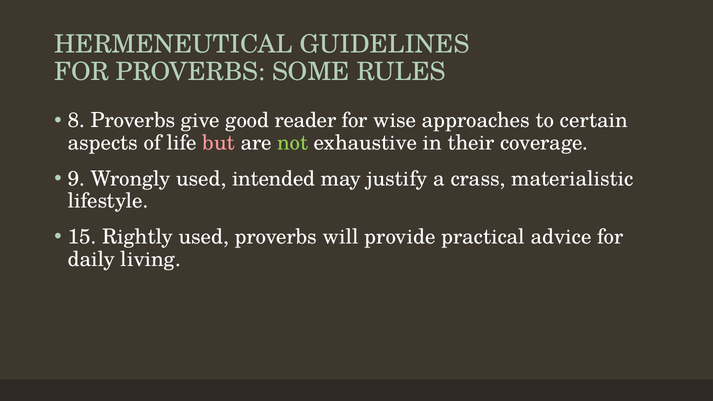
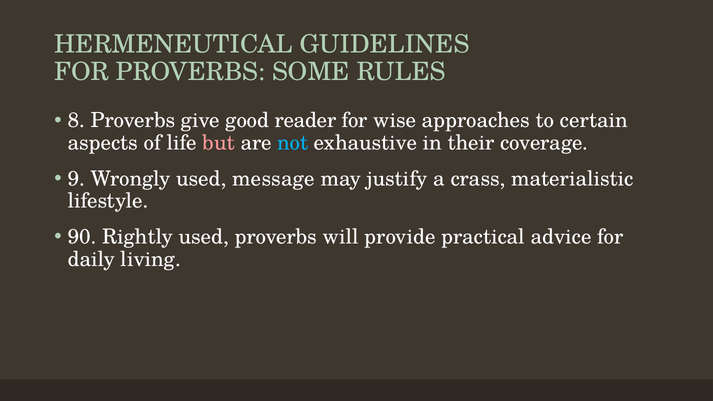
not colour: light green -> light blue (293, 143)
intended: intended -> message (273, 179)
15: 15 -> 90 (82, 237)
